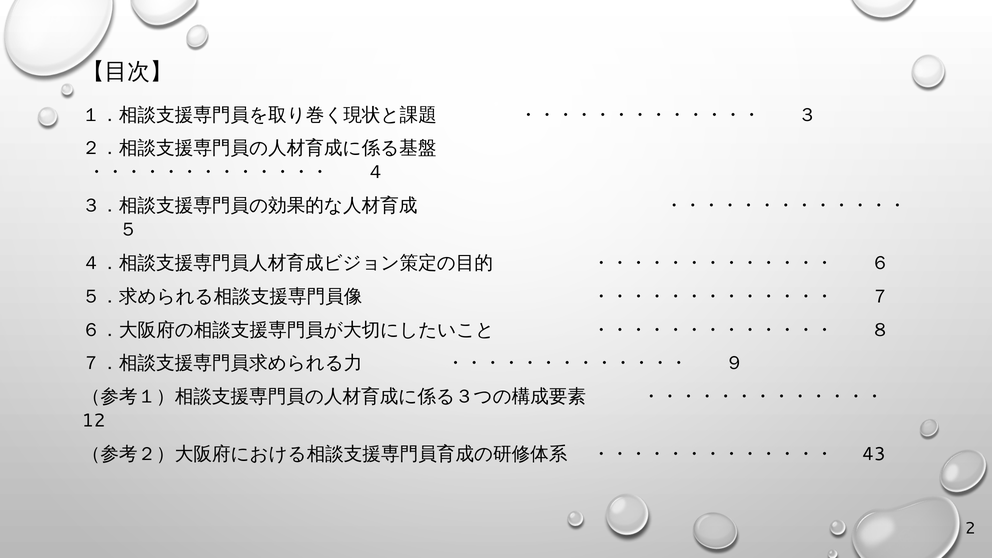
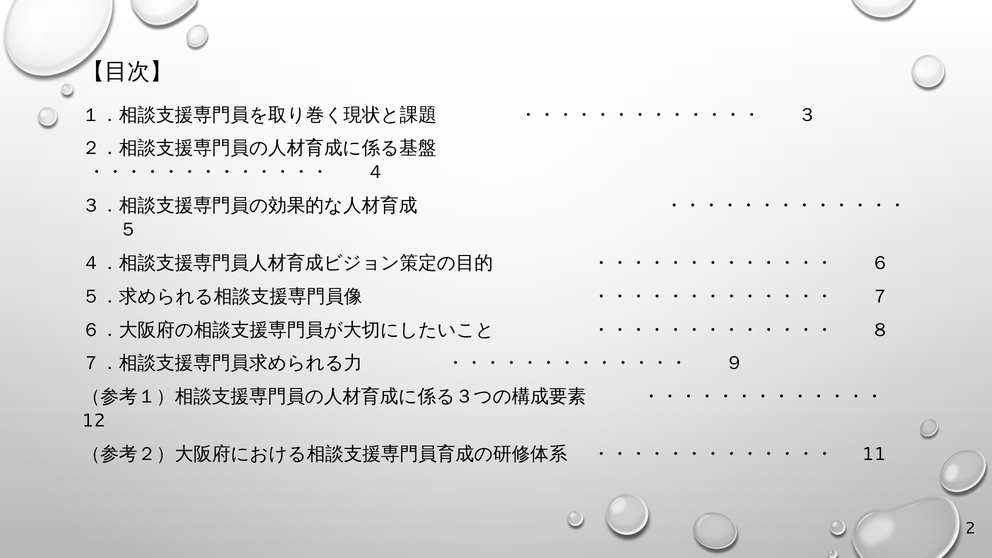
43: 43 -> 11 (874, 454)
